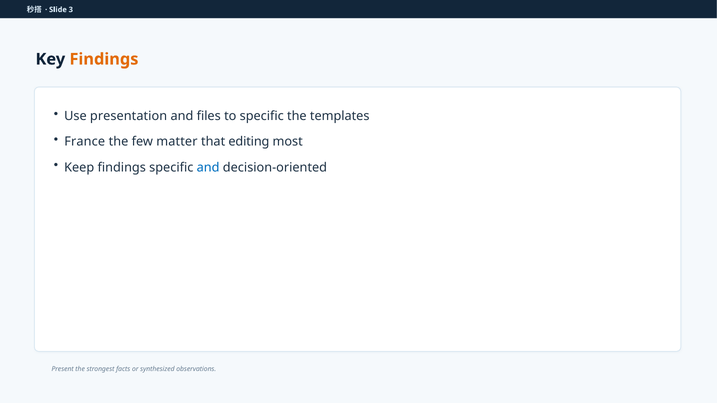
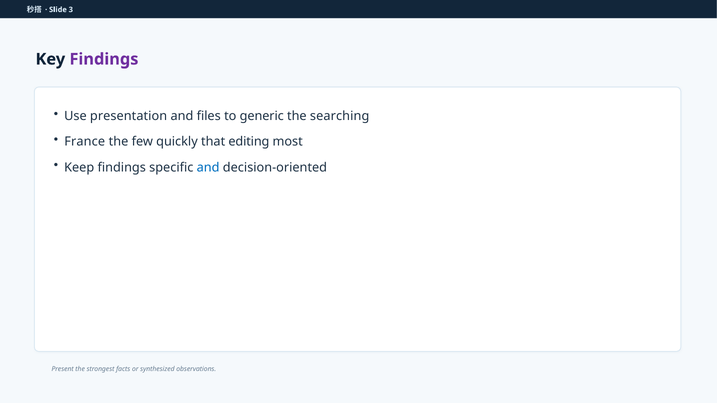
Findings colour: orange -> purple (104, 59)
to specific: specific -> generic (262, 116)
templates: templates -> searching (340, 116)
matter: matter -> quickly (177, 142)
